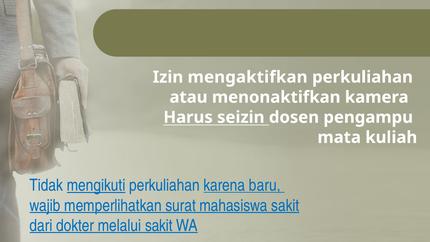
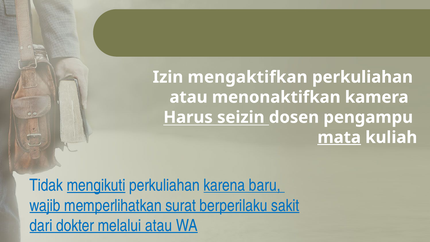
mata underline: none -> present (339, 137)
mahasiswa: mahasiswa -> berperilaku (234, 205)
melalui sakit: sakit -> atau (159, 226)
